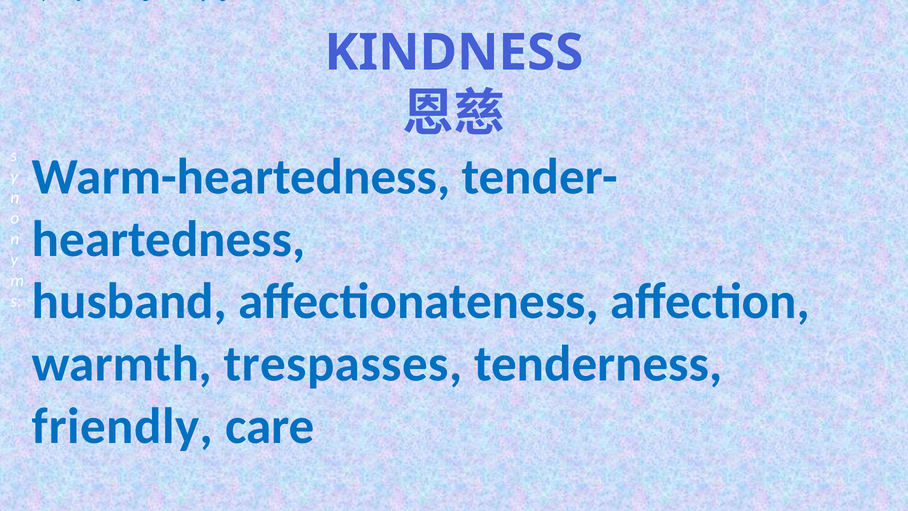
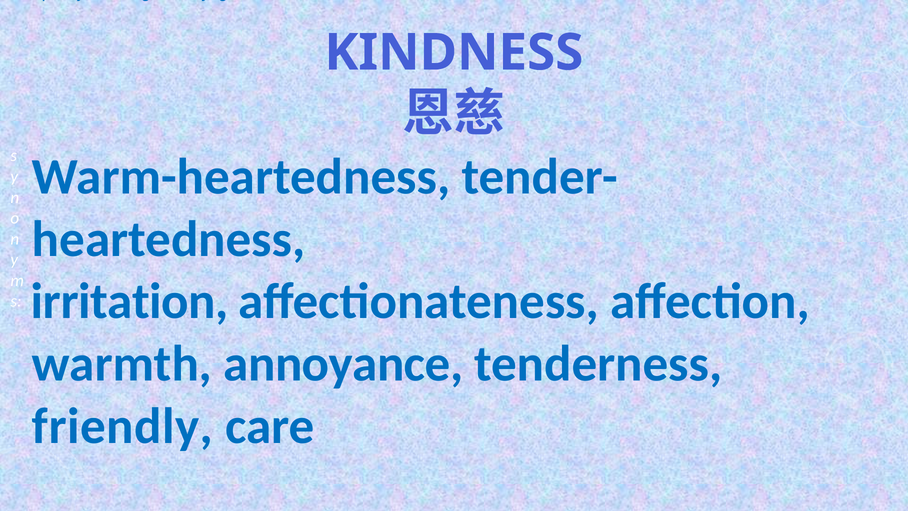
husband: husband -> irritation (130, 301)
trespasses: trespasses -> annoyance (343, 364)
